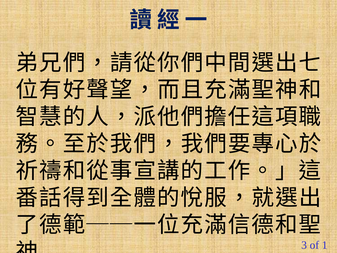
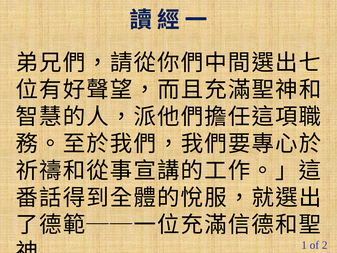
3: 3 -> 1 (304, 245)
1: 1 -> 2 (325, 245)
